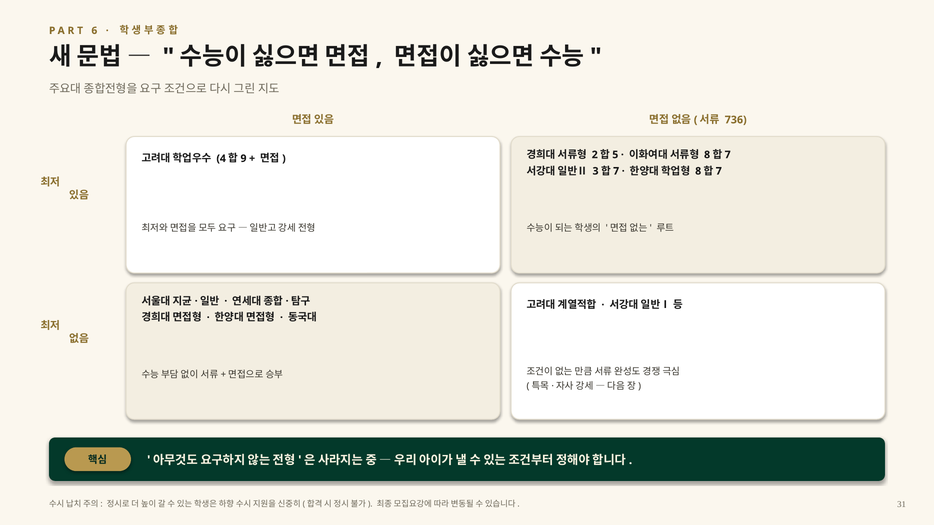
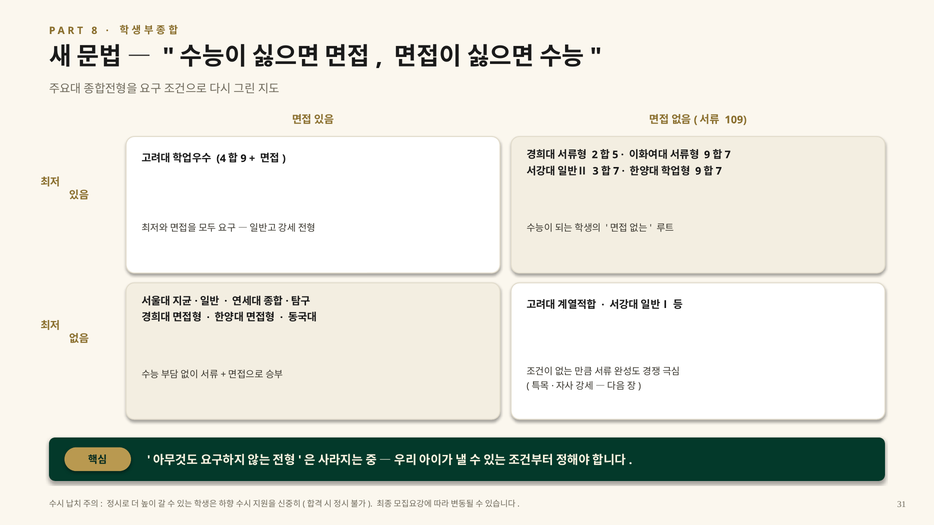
6: 6 -> 8 (94, 31)
736: 736 -> 109 (736, 120)
8: 8 -> 9 (707, 155)
8: 8 -> 9 (698, 171)
